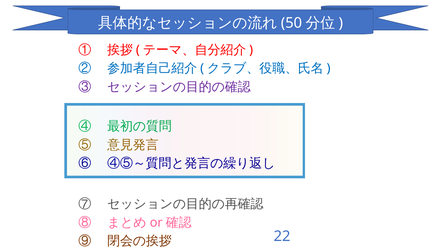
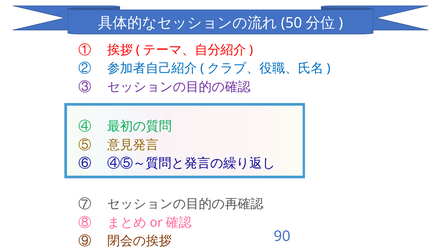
22: 22 -> 90 (282, 237)
